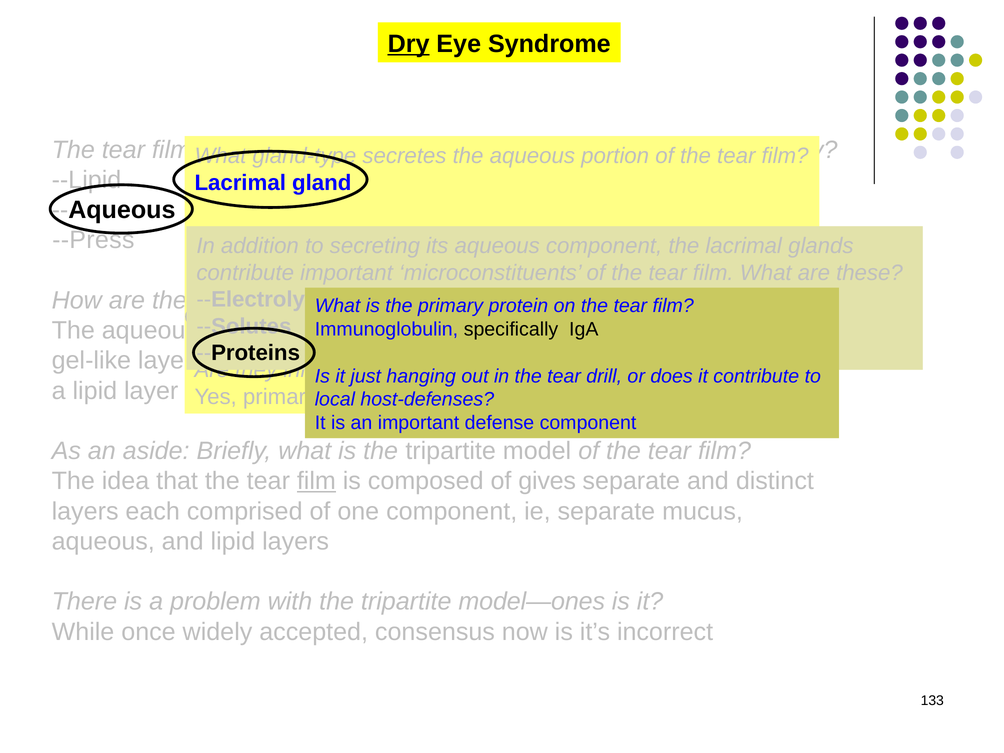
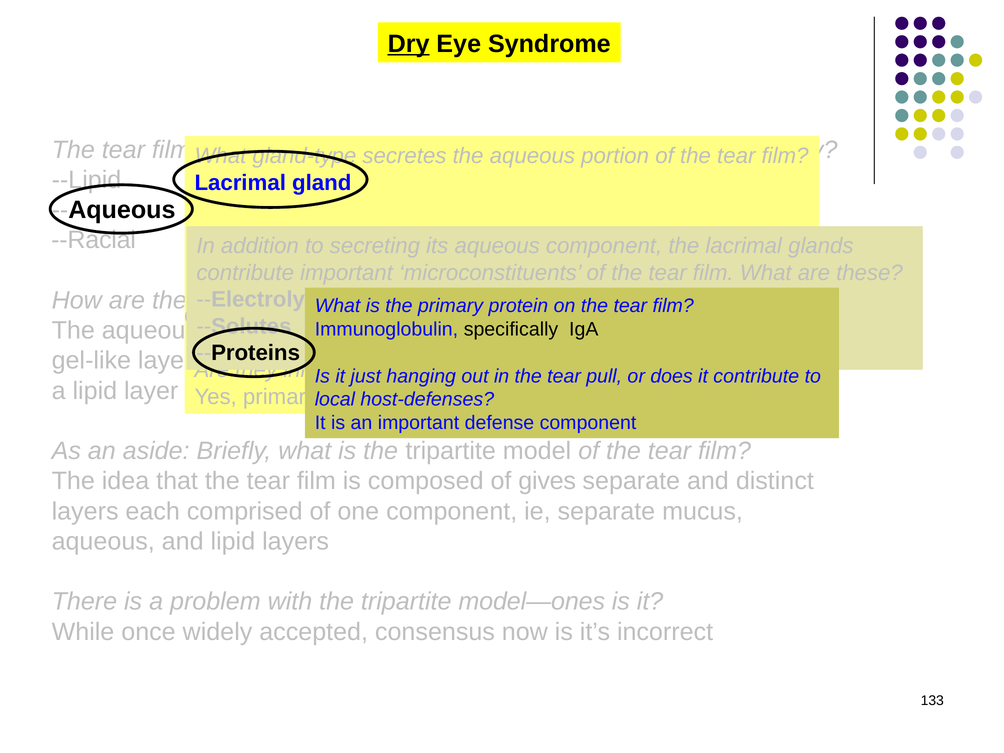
--Press: --Press -> --Racial (94, 240)
drill: drill -> pull (604, 376)
film underline: present -> none (316, 481)
